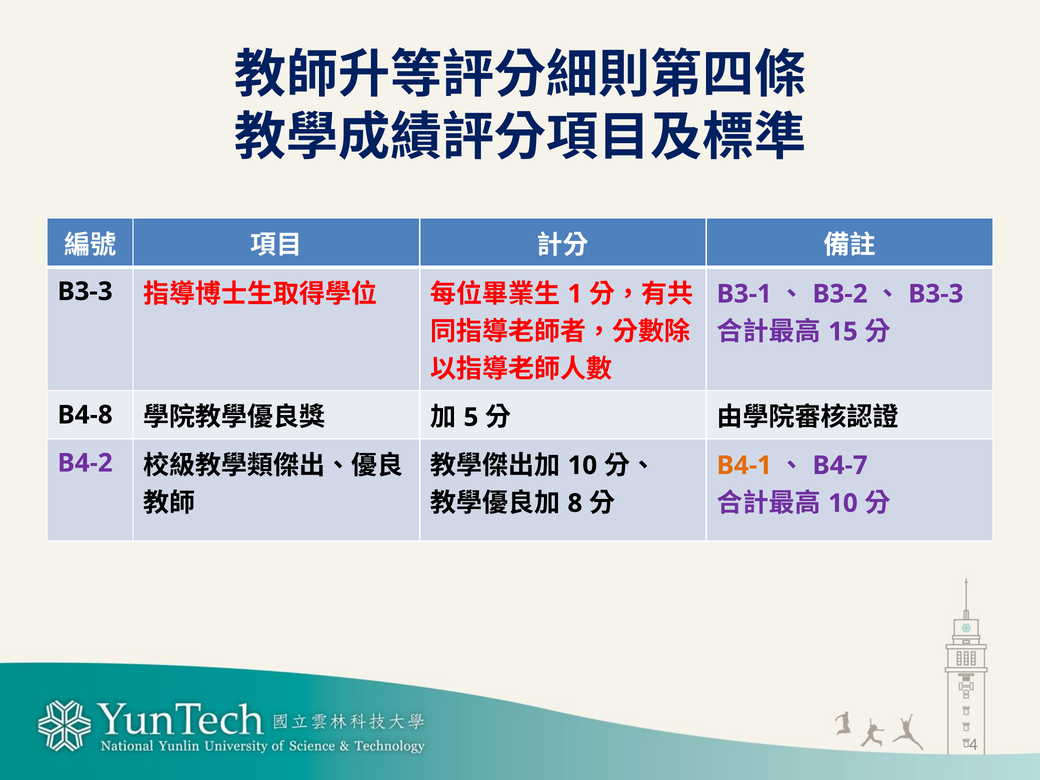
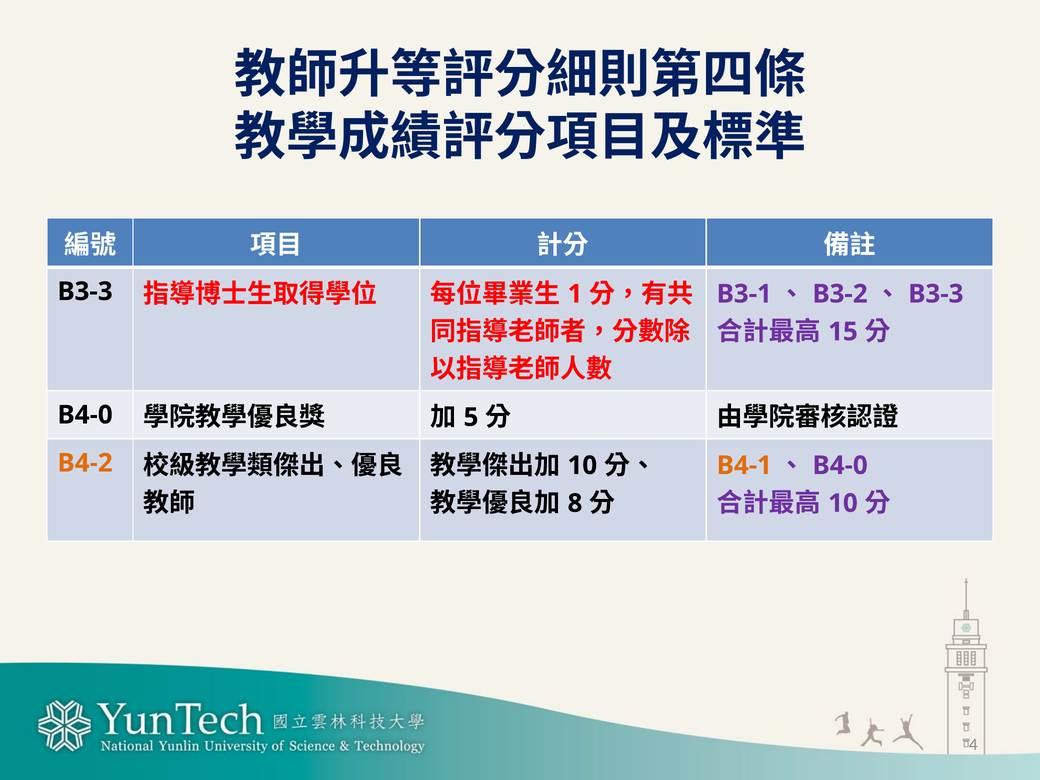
B4-8: B4-8 -> B4-0 (85, 415)
B4-2 colour: purple -> orange (85, 463)
B4-7: B4-7 -> B4-0 (840, 465)
